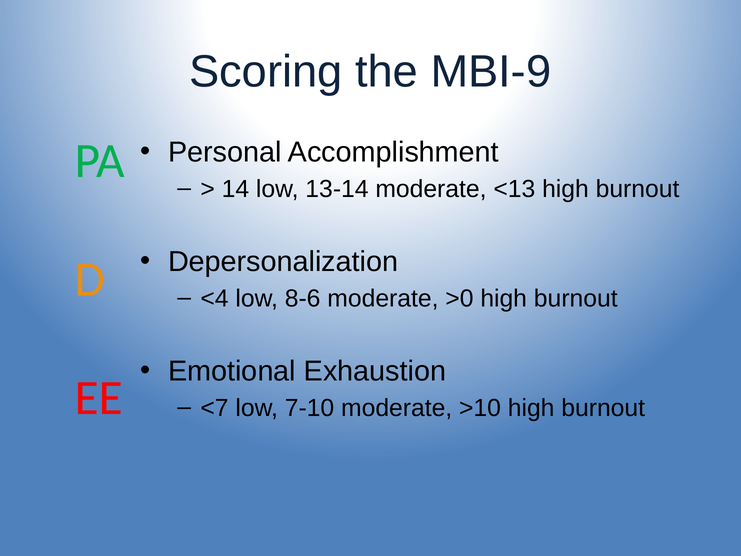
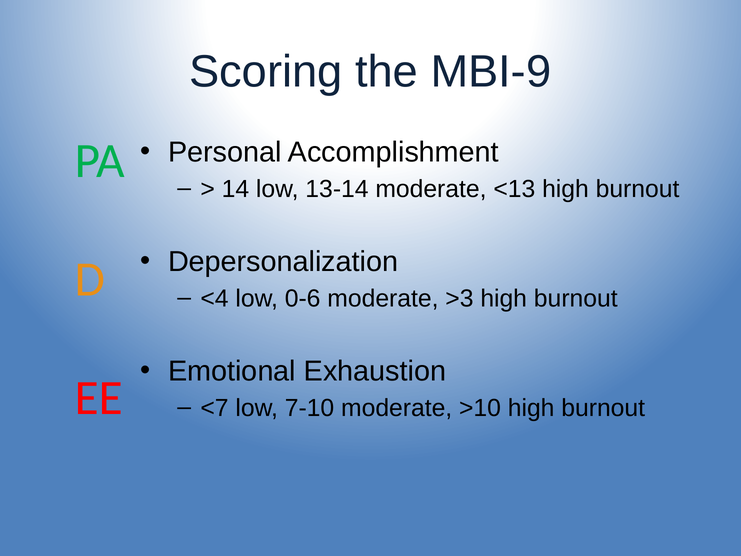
8-6: 8-6 -> 0-6 (303, 298)
>0: >0 -> >3 (459, 298)
